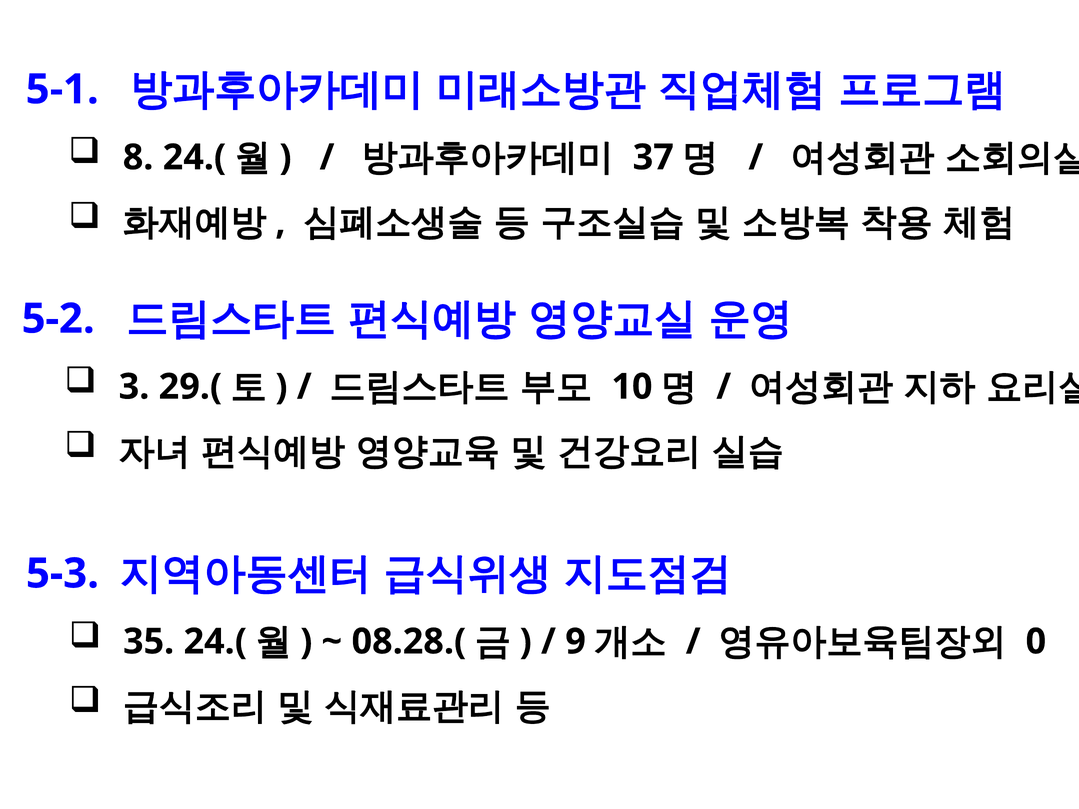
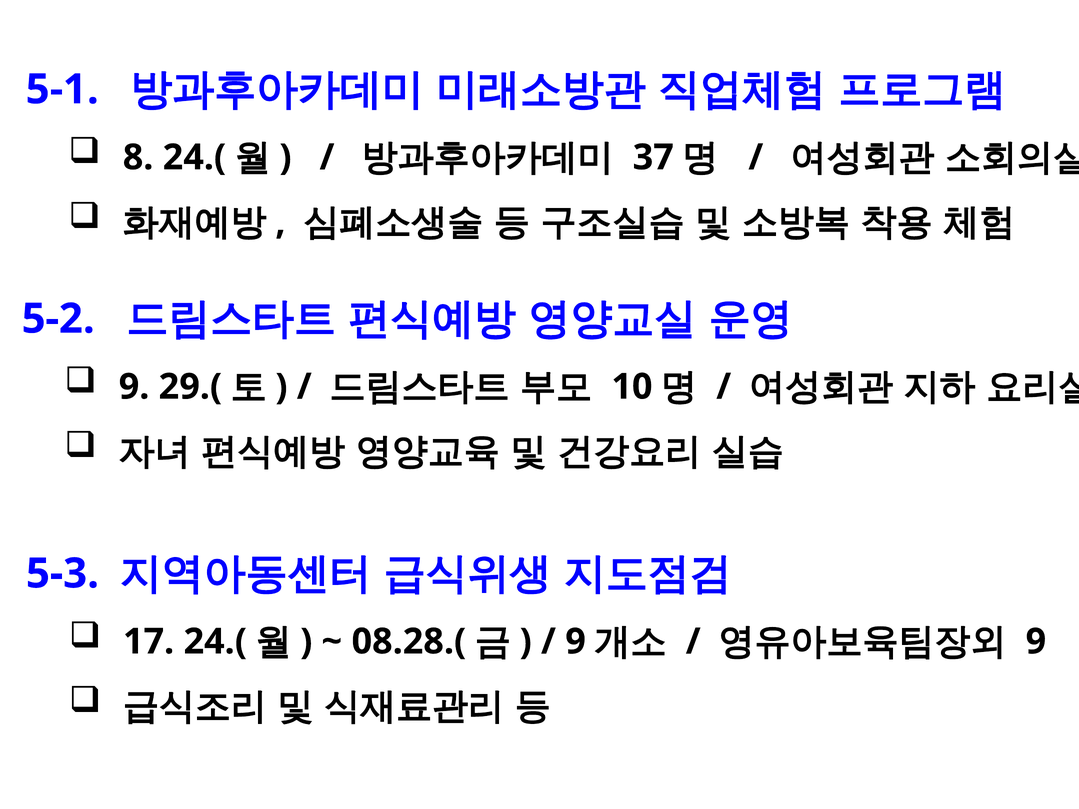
3: 3 -> 9 (134, 387)
35: 35 -> 17 (149, 642)
0: 0 -> 9 (1036, 642)
